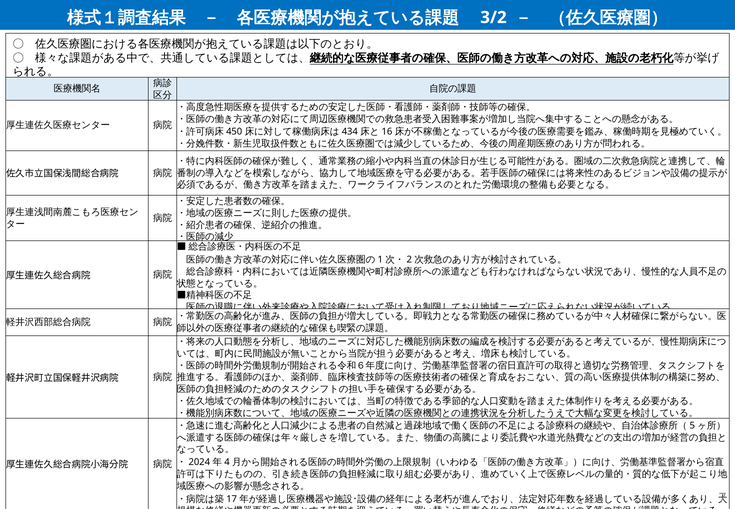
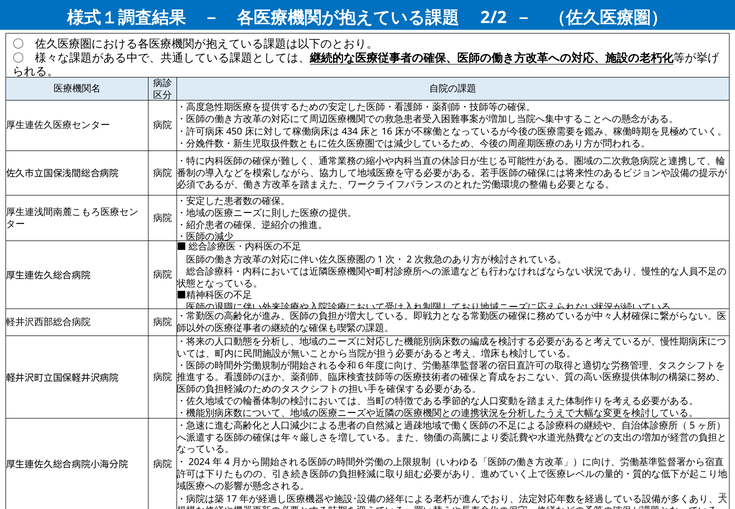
3/2: 3/2 -> 2/2 (494, 17)
